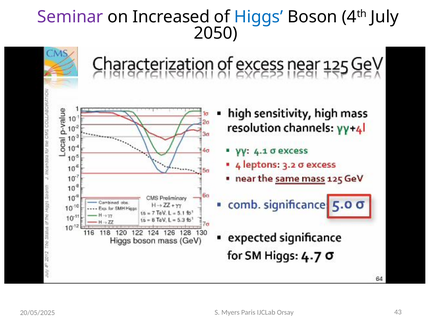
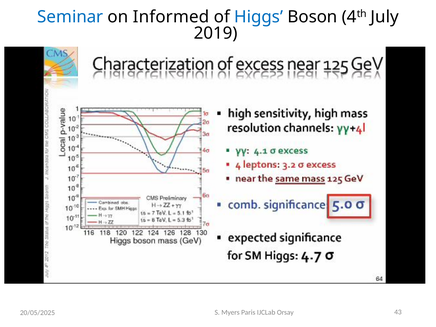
Seminar colour: purple -> blue (70, 17)
Increased: Increased -> Informed (171, 17)
2050: 2050 -> 2019 (216, 33)
